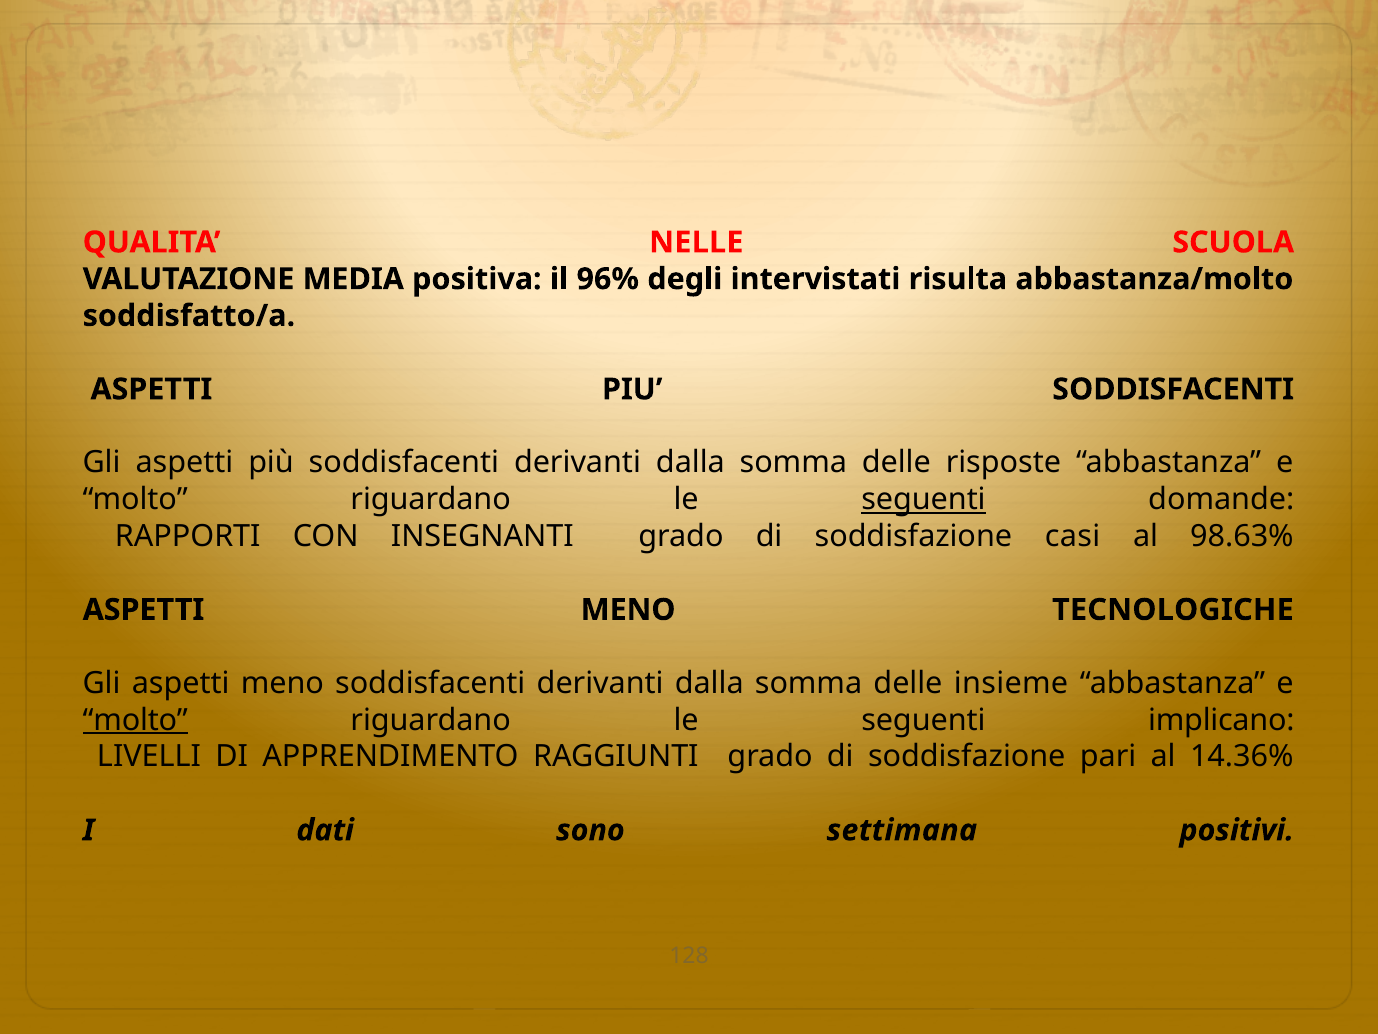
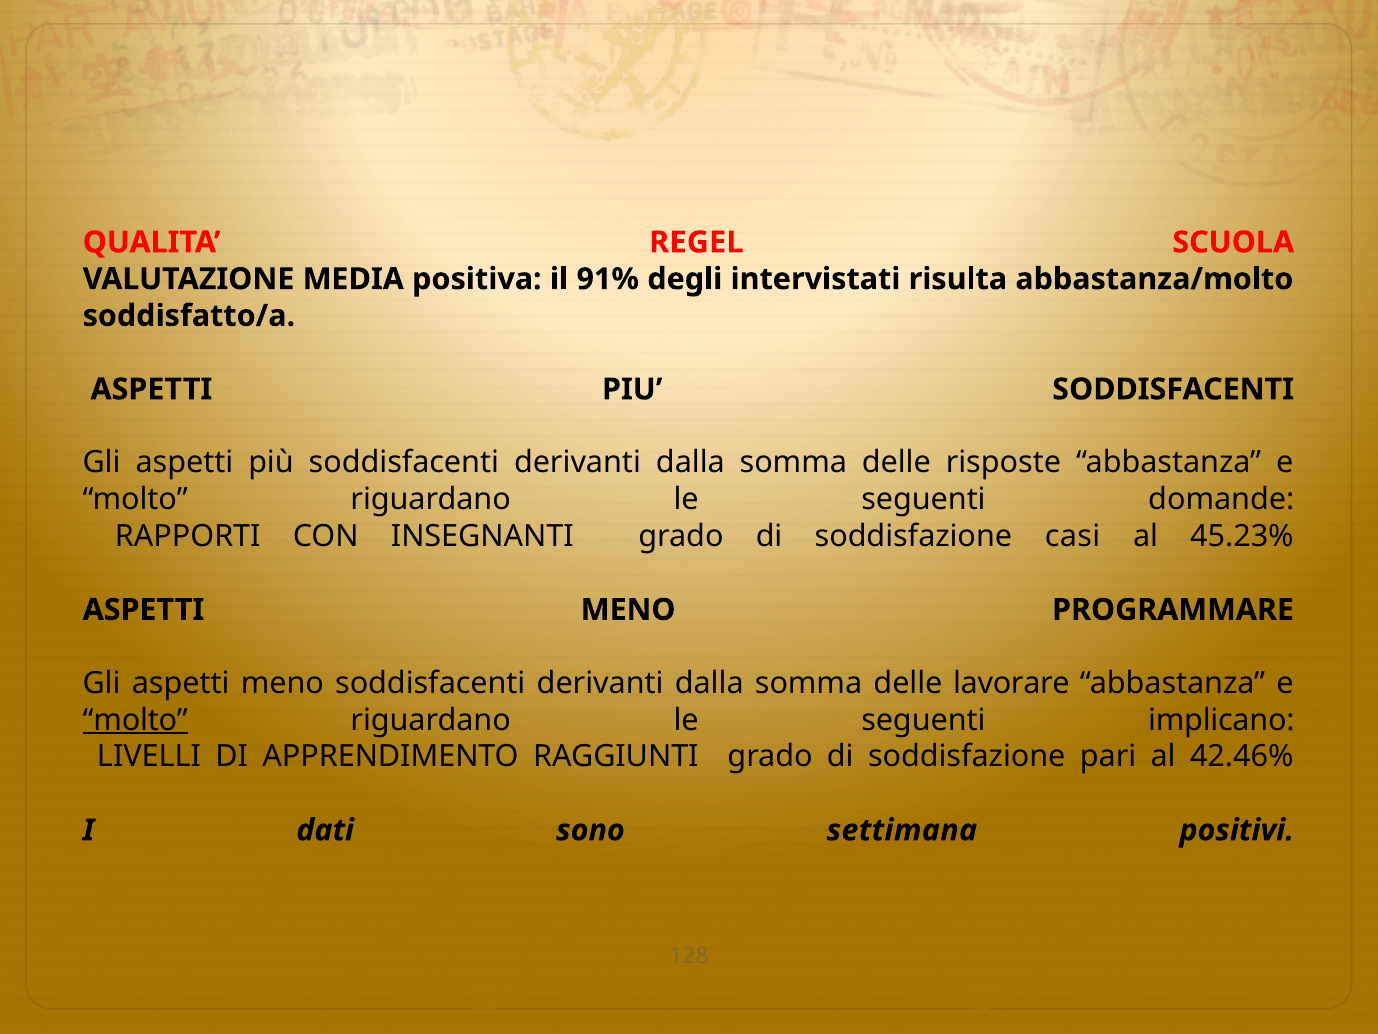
NELLE: NELLE -> REGEL (696, 242)
96%: 96% -> 91% (608, 279)
seguenti underline: present -> none (923, 499)
98.63%: 98.63% -> 45.23% (1242, 536)
TECNOLOGICHE: TECNOLOGICHE -> PROGRAMMARE (1173, 610)
insieme: insieme -> lavorare (1011, 683)
14.36%: 14.36% -> 42.46% (1242, 756)
